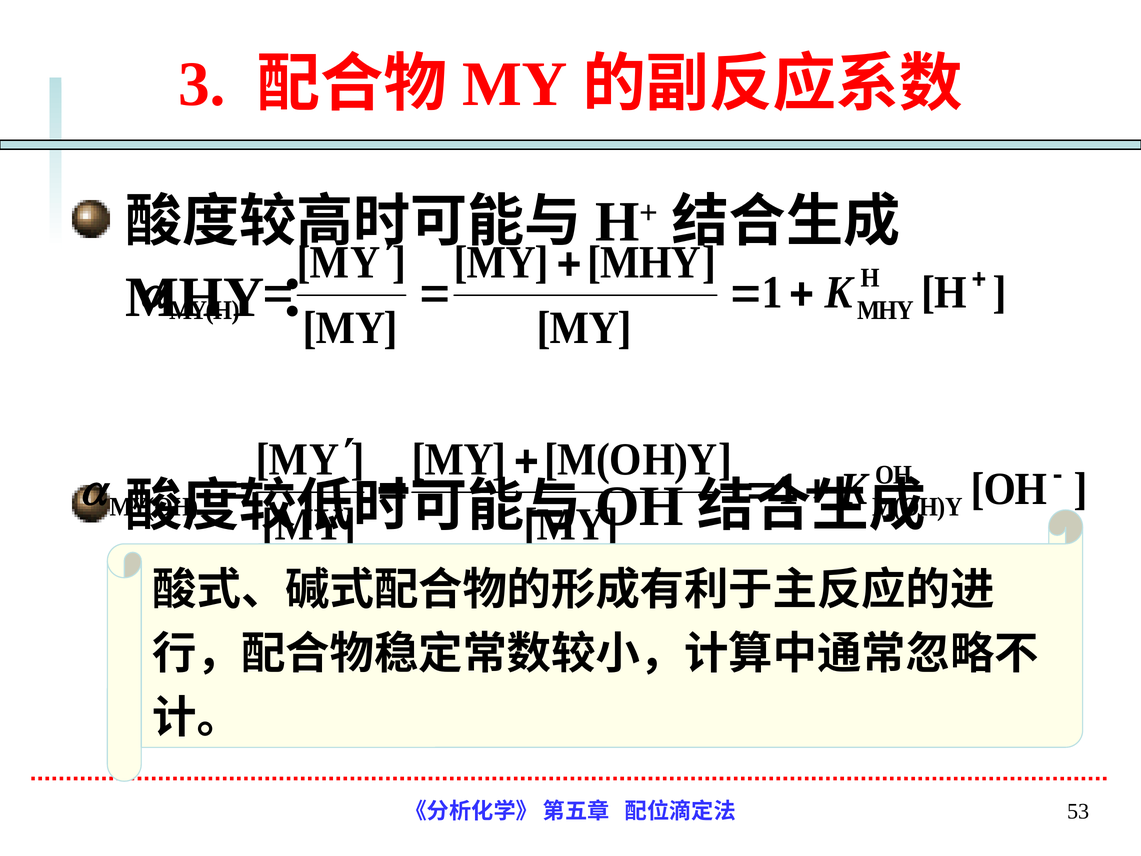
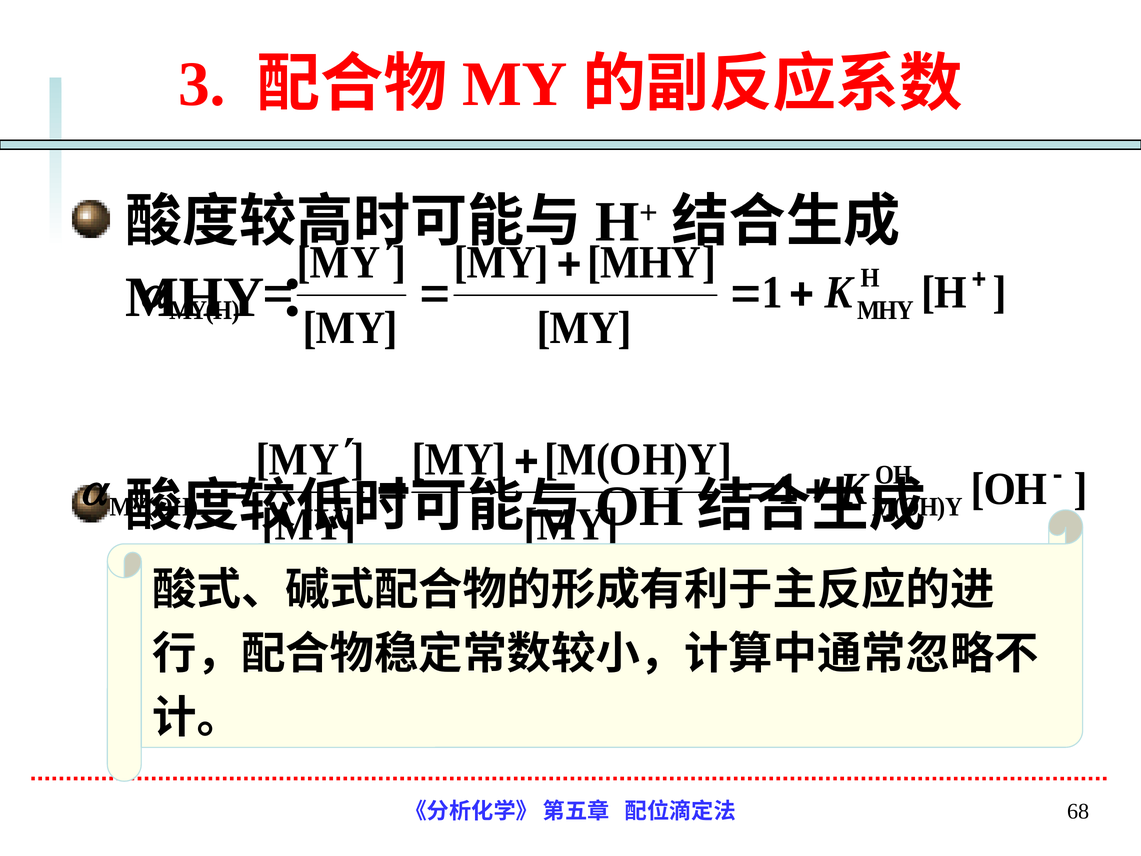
53: 53 -> 68 (1078, 811)
